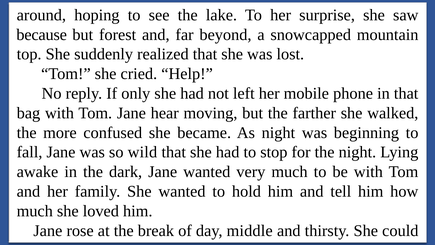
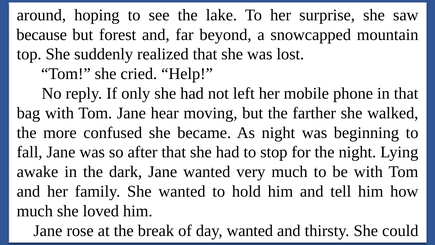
wild: wild -> after (143, 152)
day middle: middle -> wanted (250, 230)
